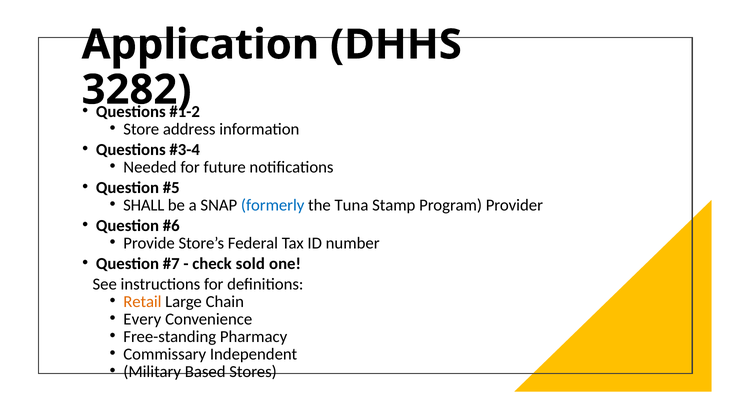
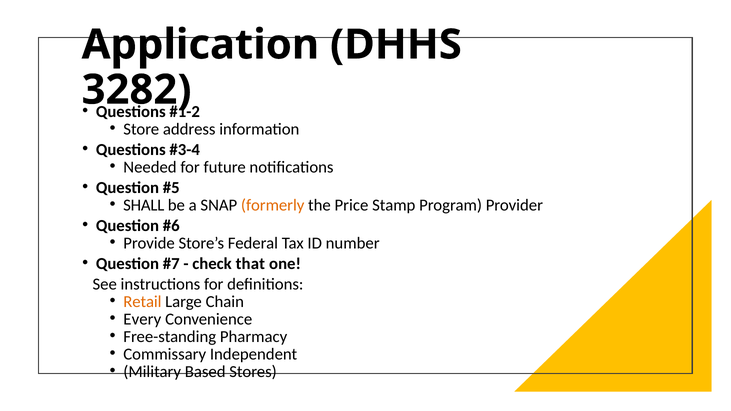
formerly colour: blue -> orange (273, 205)
Tuna: Tuna -> Price (351, 205)
sold: sold -> that (250, 264)
